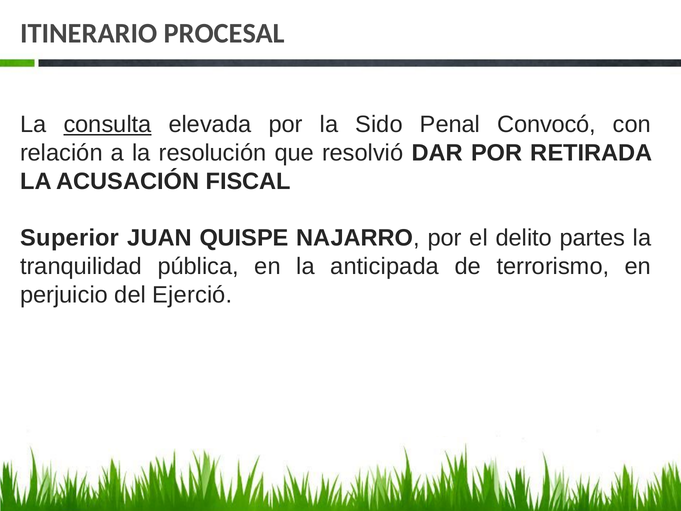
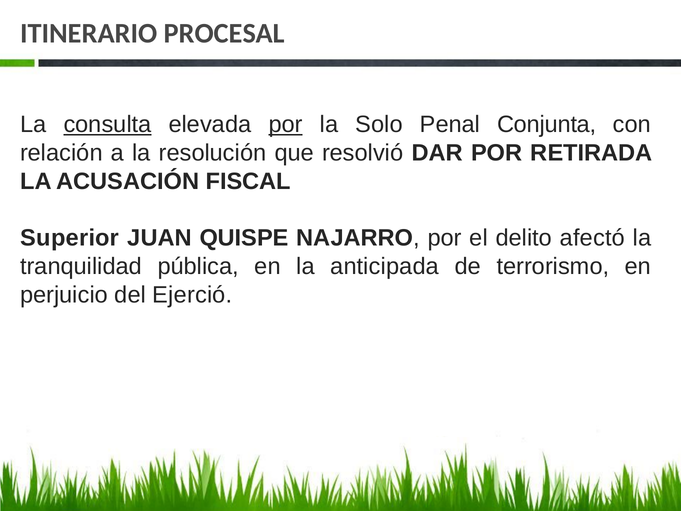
por underline: none -> present (286, 124)
Sido: Sido -> Solo (379, 124)
Convocó: Convocó -> Conjunta (547, 124)
partes: partes -> afectó (592, 238)
